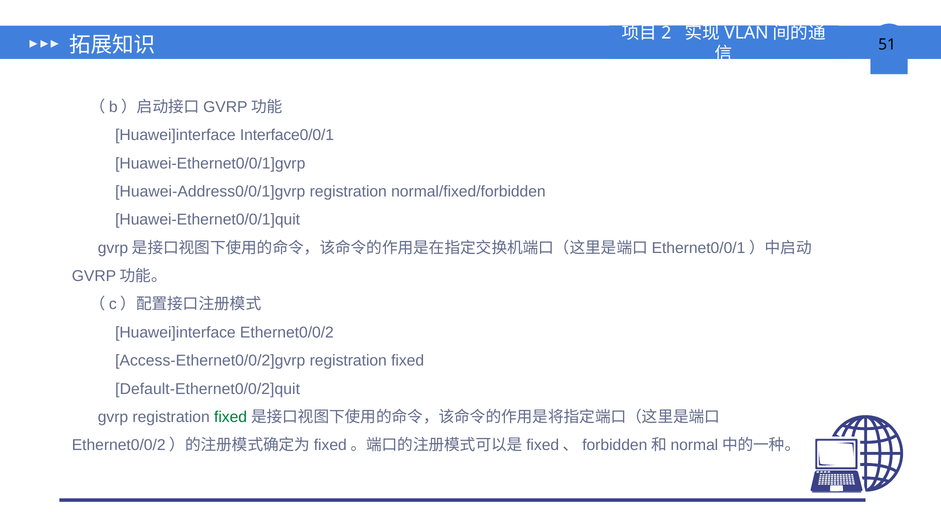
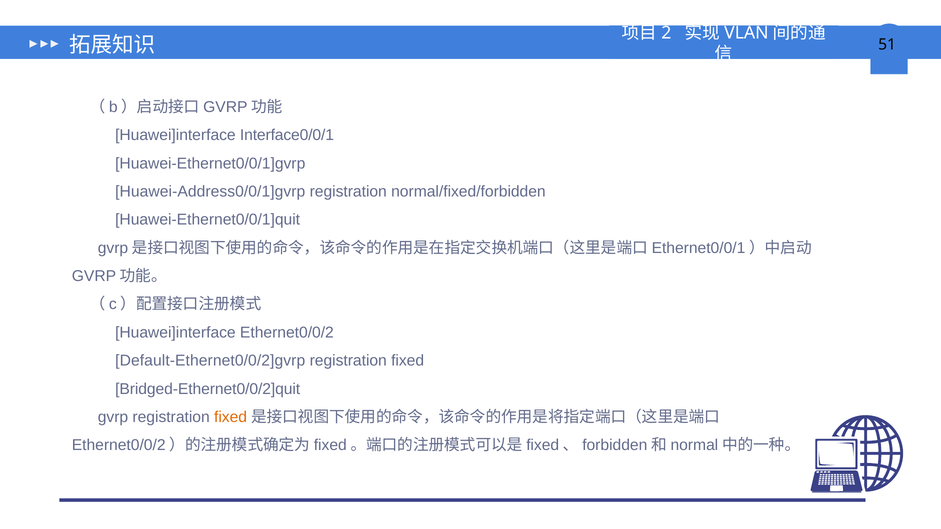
Access-Ethernet0/0/2]gvrp: Access-Ethernet0/0/2]gvrp -> Default-Ethernet0/0/2]gvrp (210, 361)
Default-Ethernet0/0/2]quit: Default-Ethernet0/0/2]quit -> Bridged-Ethernet0/0/2]quit (208, 389)
fixed colour: green -> orange (231, 417)
